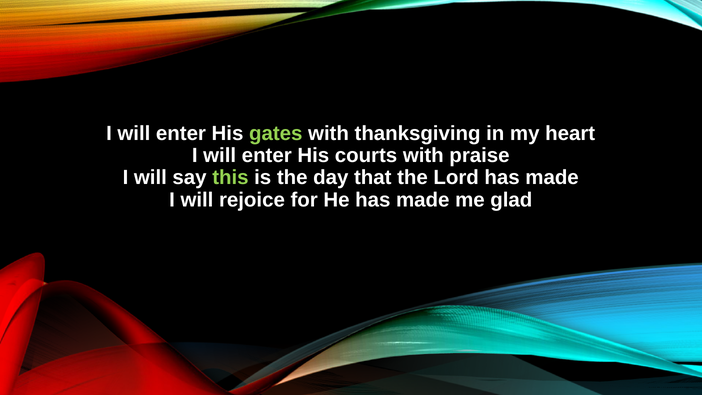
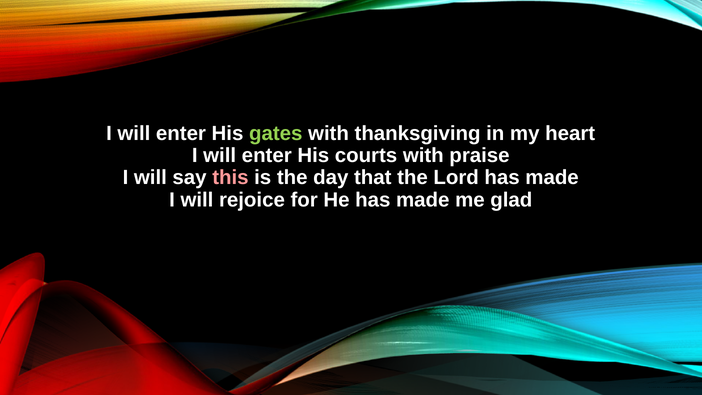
this colour: light green -> pink (230, 178)
